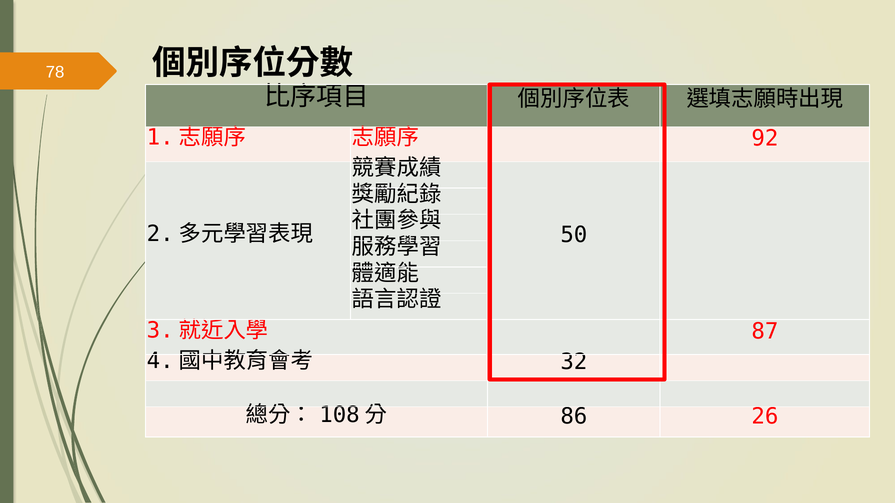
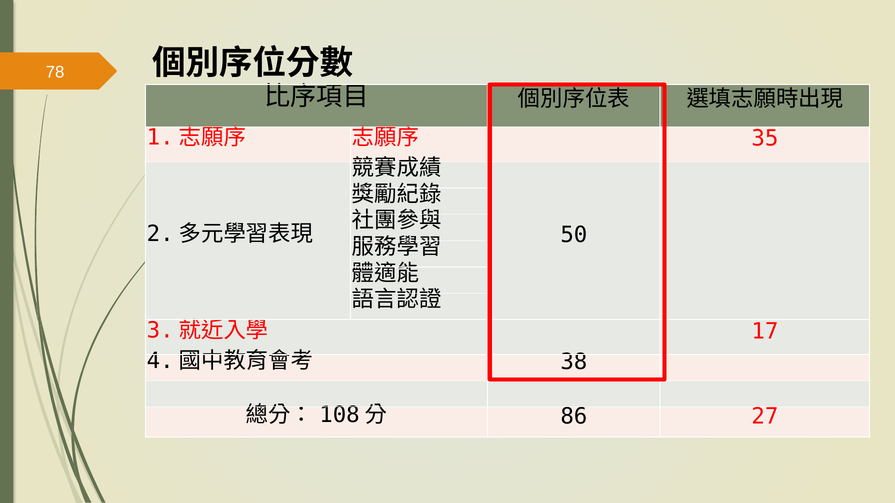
92: 92 -> 35 (765, 139)
87: 87 -> 17 (765, 332)
32: 32 -> 38 (574, 362)
26: 26 -> 27 (765, 417)
